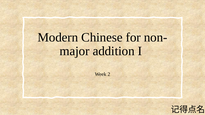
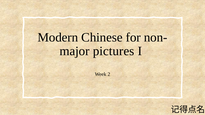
addition: addition -> pictures (114, 51)
